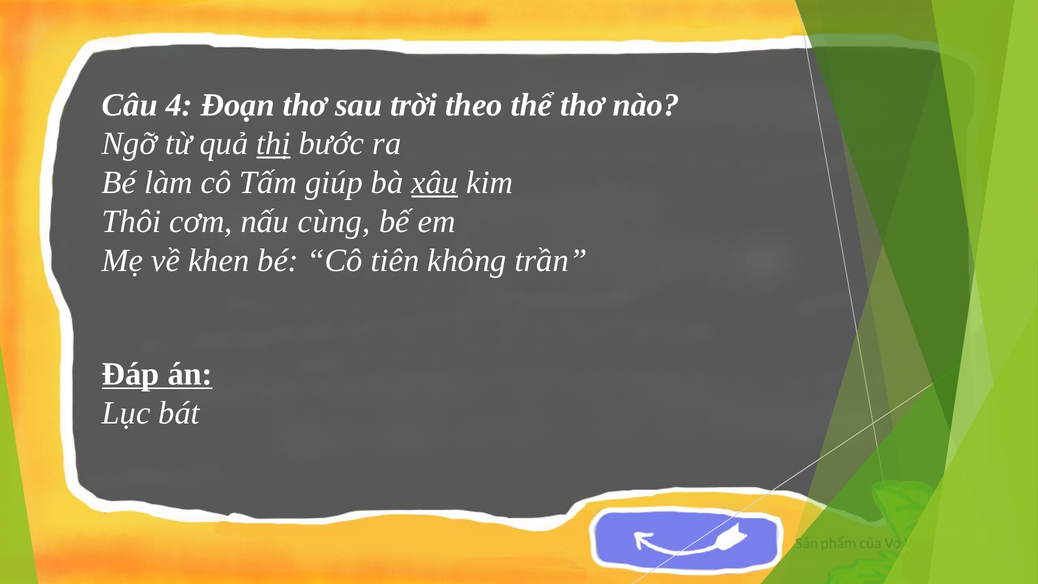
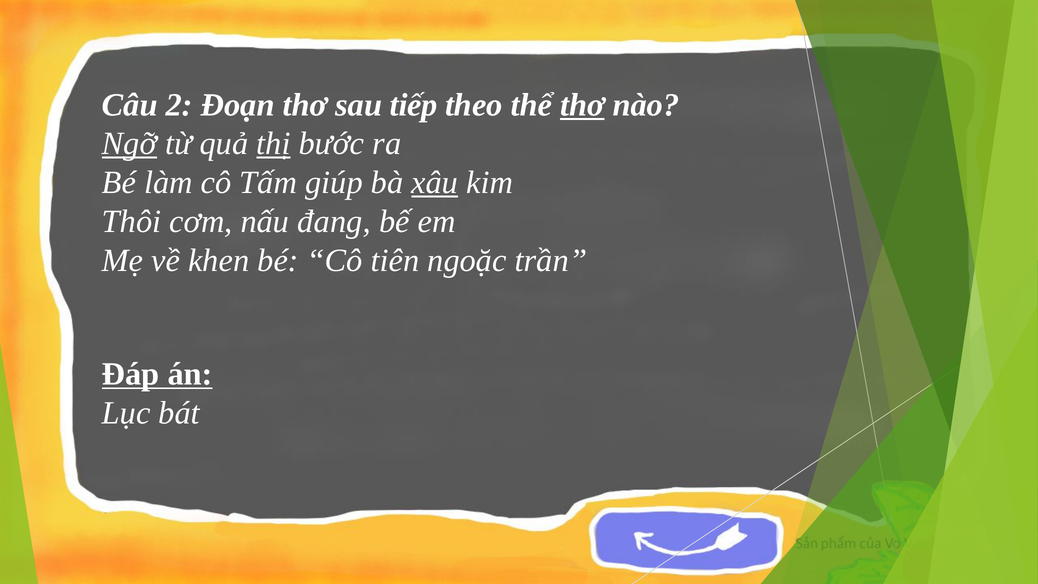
4: 4 -> 2 (179, 105)
trời: trời -> tiếp (414, 105)
thơ underline: none -> present (582, 105)
Ngỡ underline: none -> present (129, 144)
cùng: cùng -> đang (334, 222)
không: không -> ngoặc (467, 261)
